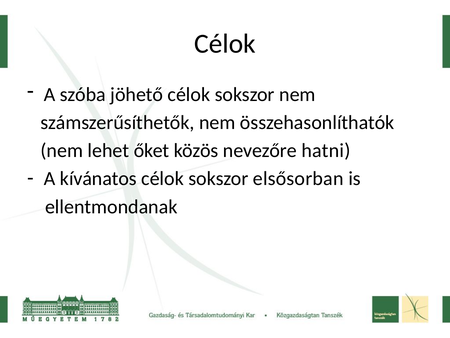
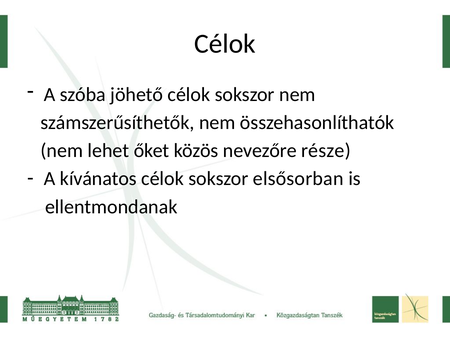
hatni: hatni -> része (326, 150)
